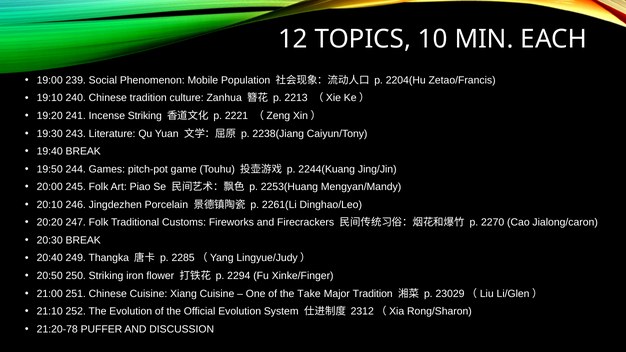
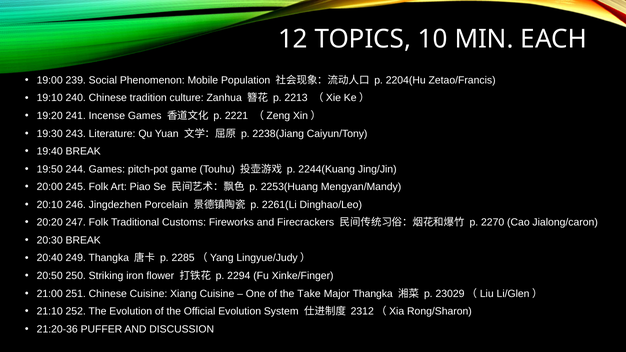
Incense Striking: Striking -> Games (145, 116)
Major Tradition: Tradition -> Thangka (373, 294)
21:20-78: 21:20-78 -> 21:20-36 (57, 329)
